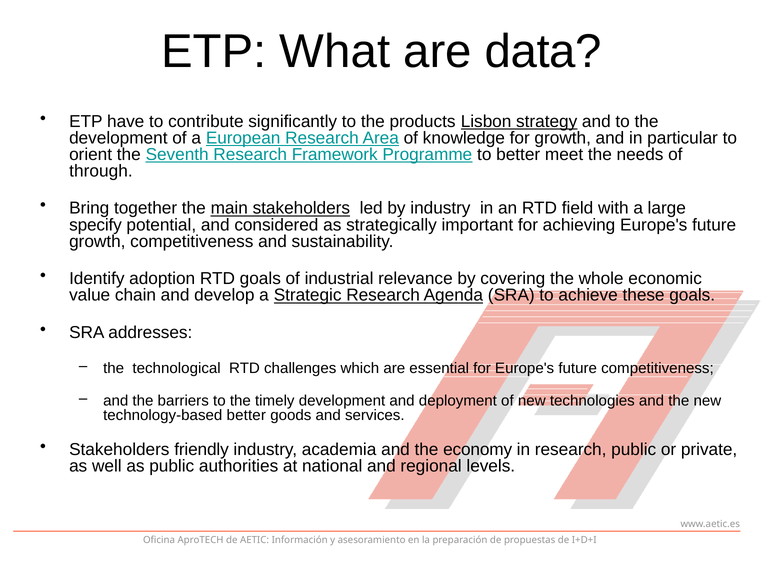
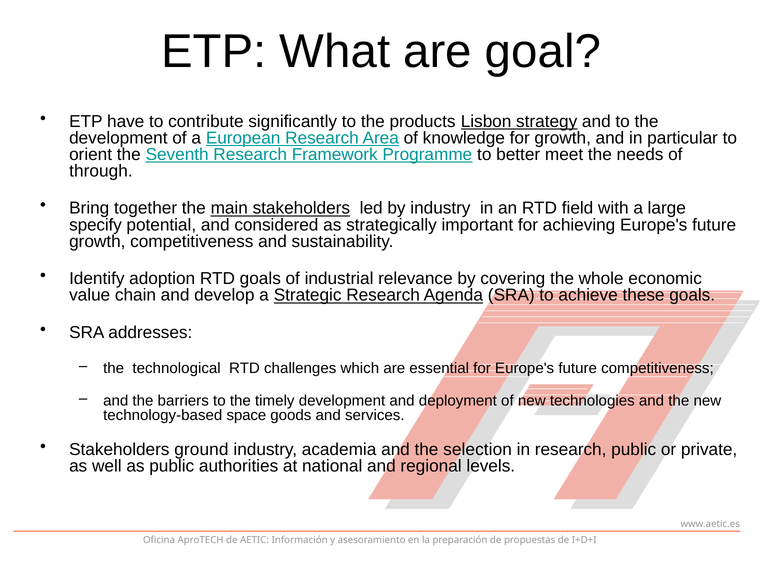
data: data -> goal (543, 52)
technology-based better: better -> space (246, 415)
friendly: friendly -> ground (201, 449)
economy: economy -> selection (478, 449)
